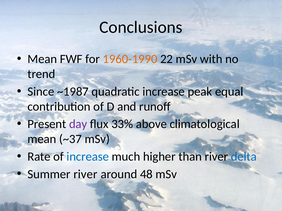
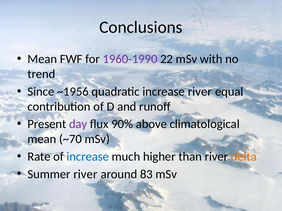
1960-1990 colour: orange -> purple (130, 59)
~1987: ~1987 -> ~1956 (73, 92)
increase peak: peak -> river (200, 92)
33%: 33% -> 90% (122, 124)
~37: ~37 -> ~70 (71, 139)
delta colour: blue -> orange (244, 157)
48: 48 -> 83 (146, 175)
